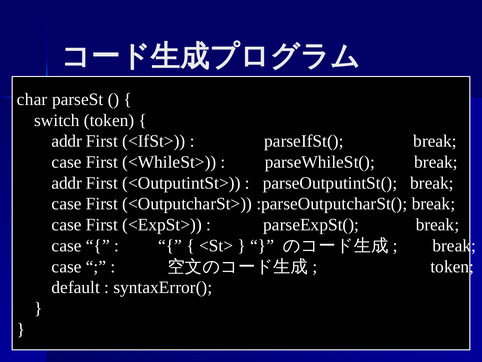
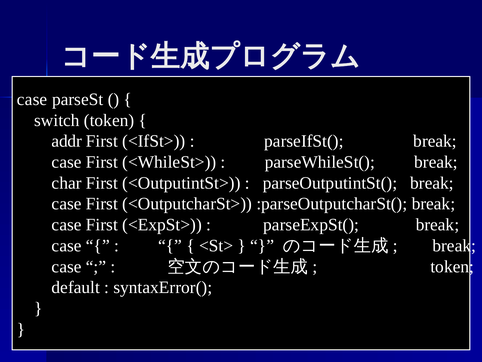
char: char -> case (32, 99)
addr: addr -> char (67, 183)
